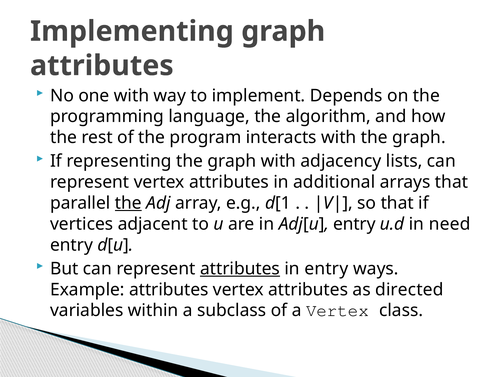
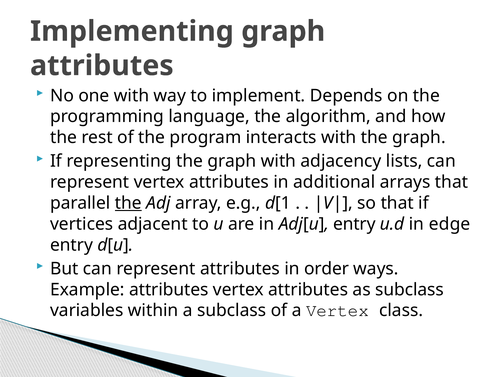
need: need -> edge (450, 224)
attributes underline: present -> none (240, 268)
in entry: entry -> order (327, 268)
as directed: directed -> subclass (409, 289)
